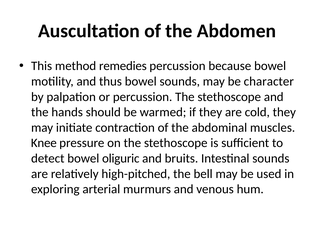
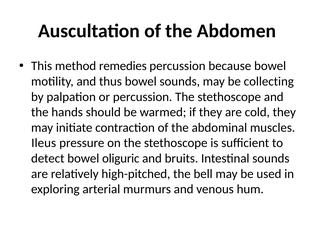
character: character -> collecting (269, 81)
Knee: Knee -> Ileus (44, 143)
